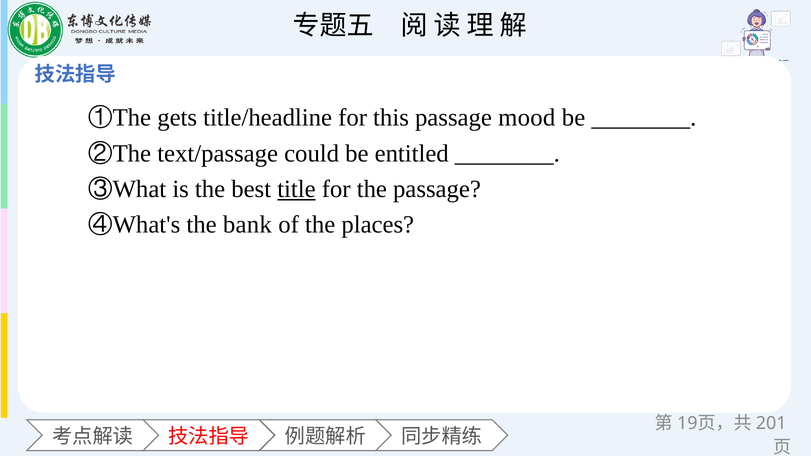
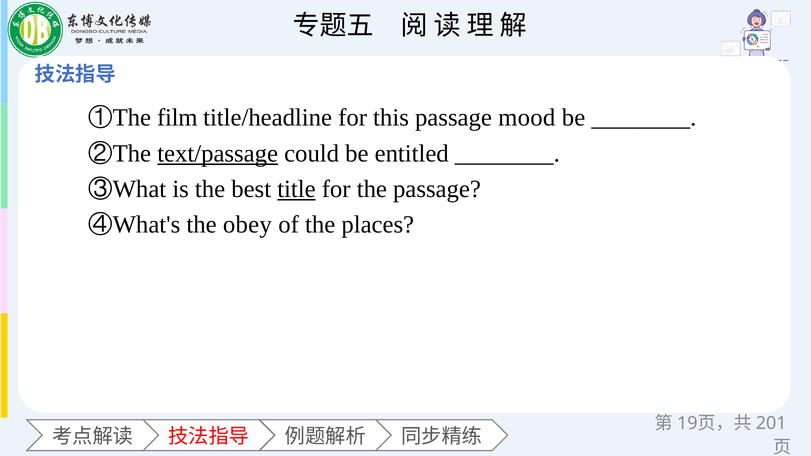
gets: gets -> film (177, 118)
text/passage underline: none -> present (218, 154)
bank: bank -> obey (247, 225)
